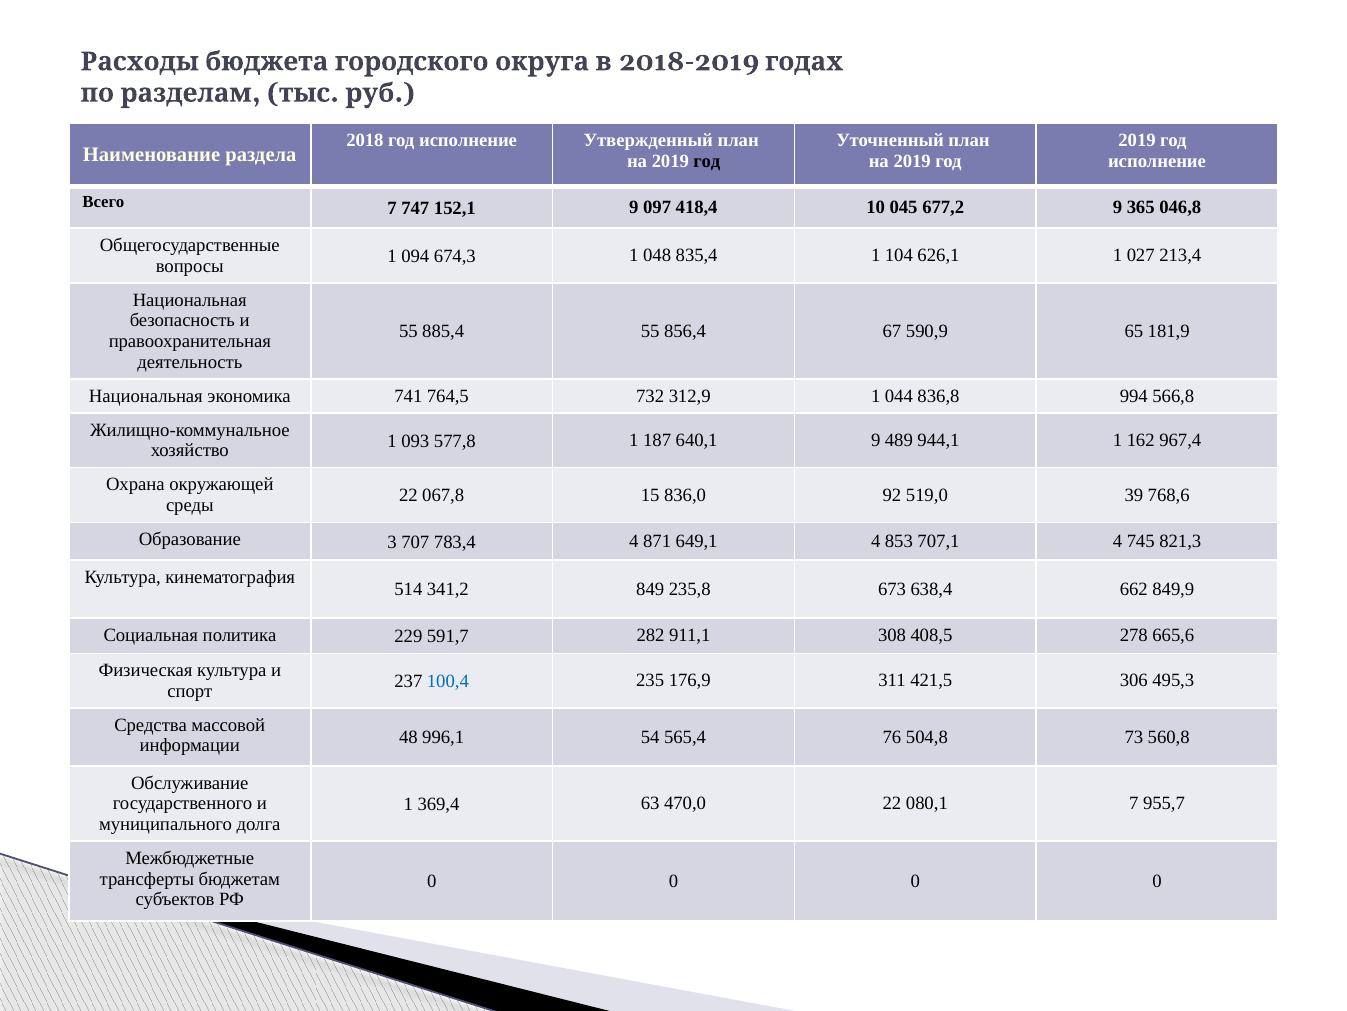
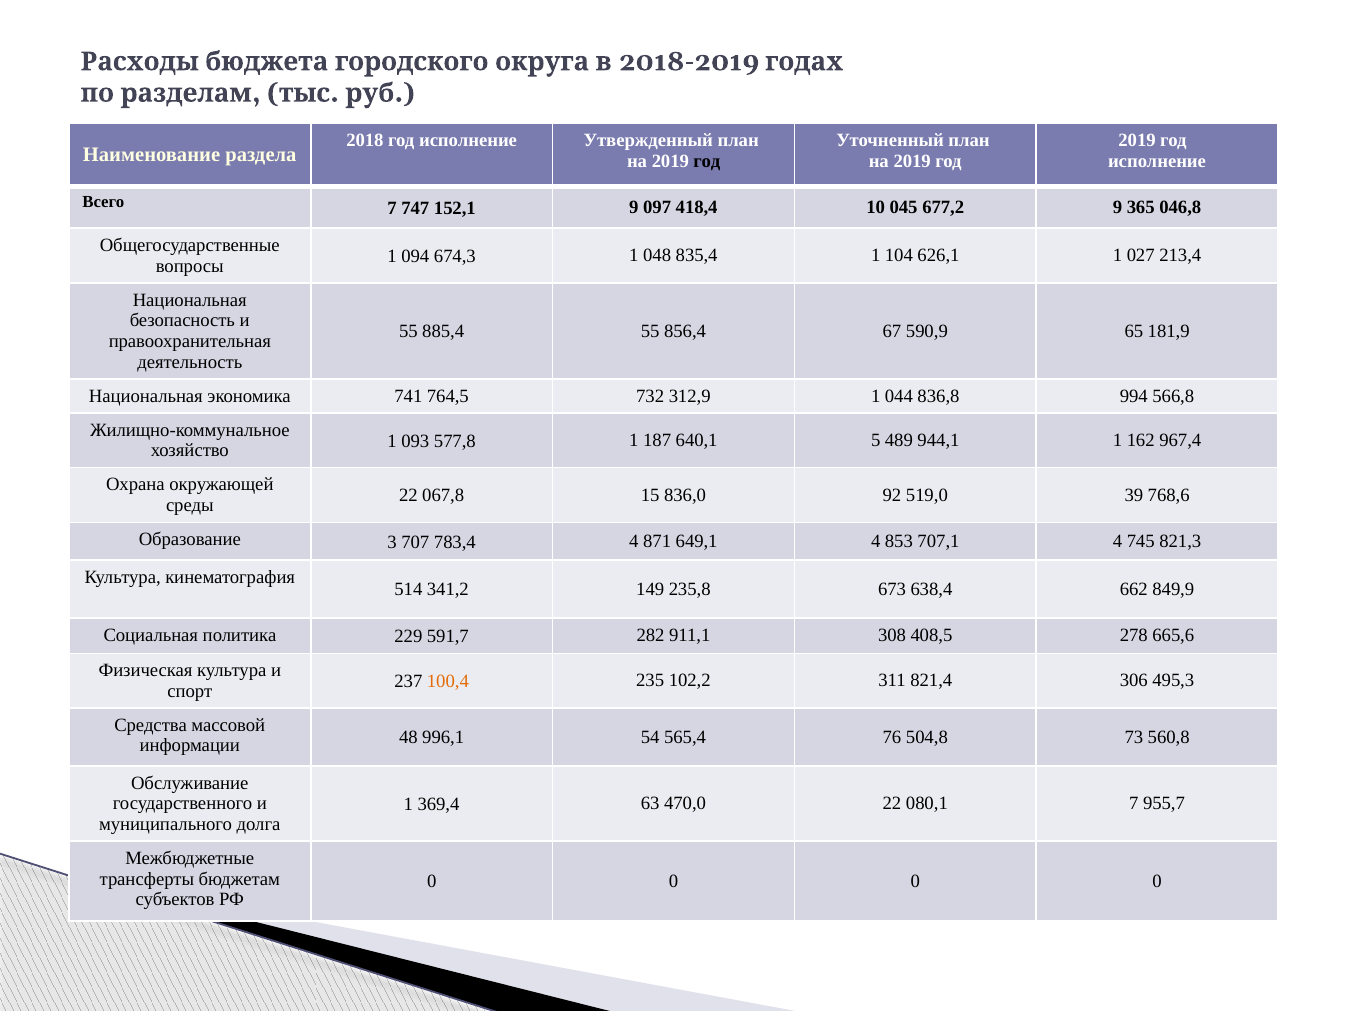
640,1 9: 9 -> 5 (876, 440)
849: 849 -> 149 (650, 589)
100,4 colour: blue -> orange (448, 681)
176,9: 176,9 -> 102,2 (690, 680)
421,5: 421,5 -> 821,4 (931, 680)
